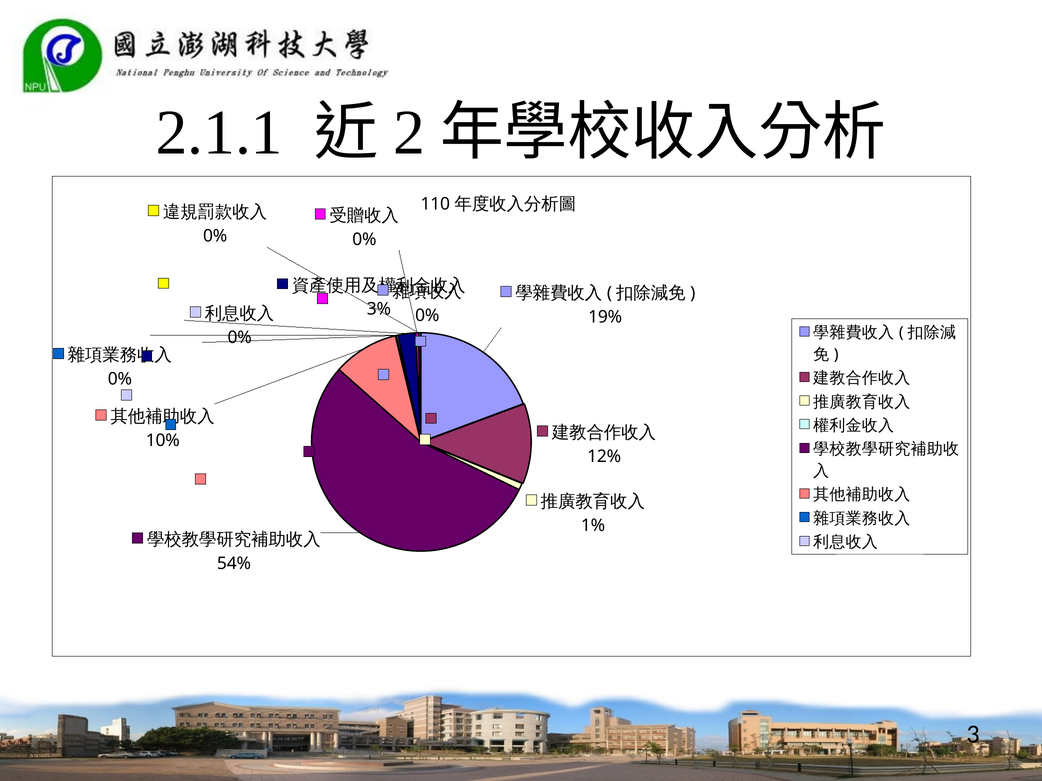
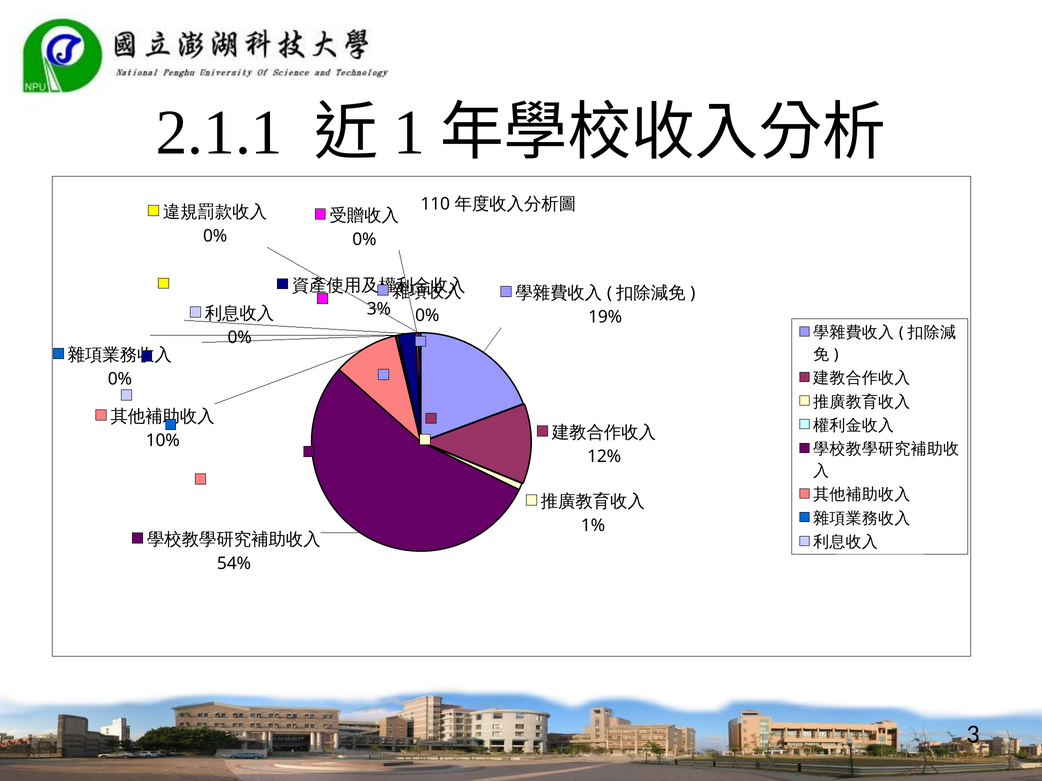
2: 2 -> 1 (409, 133)
